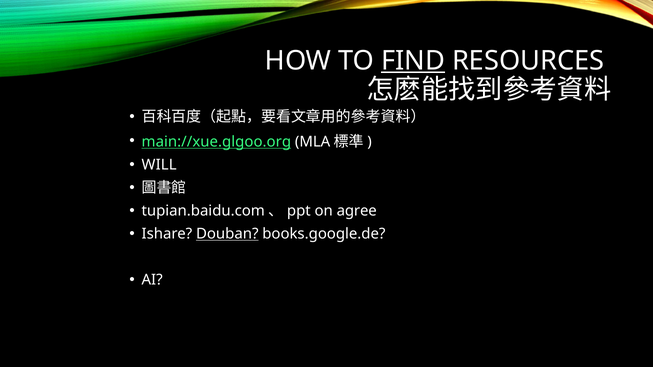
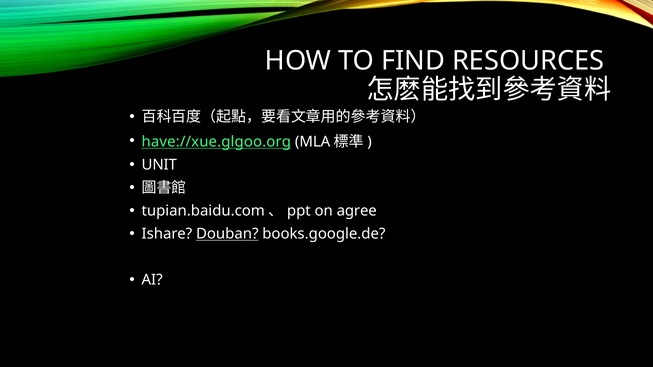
FIND underline: present -> none (413, 61)
main://xue.glgoo.org: main://xue.glgoo.org -> have://xue.glgoo.org (216, 142)
WILL: WILL -> UNIT (159, 165)
